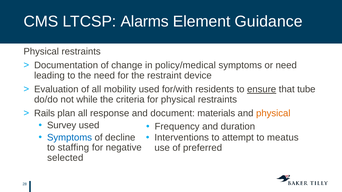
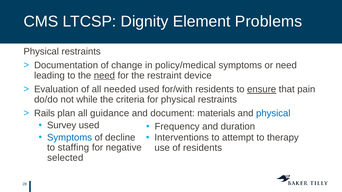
Alarms: Alarms -> Dignity (145, 21)
Guidance: Guidance -> Problems (269, 21)
need underline: none -> present (104, 76)
mobility: mobility -> needed (120, 89)
tube: tube -> pain (306, 89)
response: response -> guidance (110, 114)
physical colour: orange -> blue (273, 114)
meatus: meatus -> therapy (283, 138)
of preferred: preferred -> residents (203, 148)
